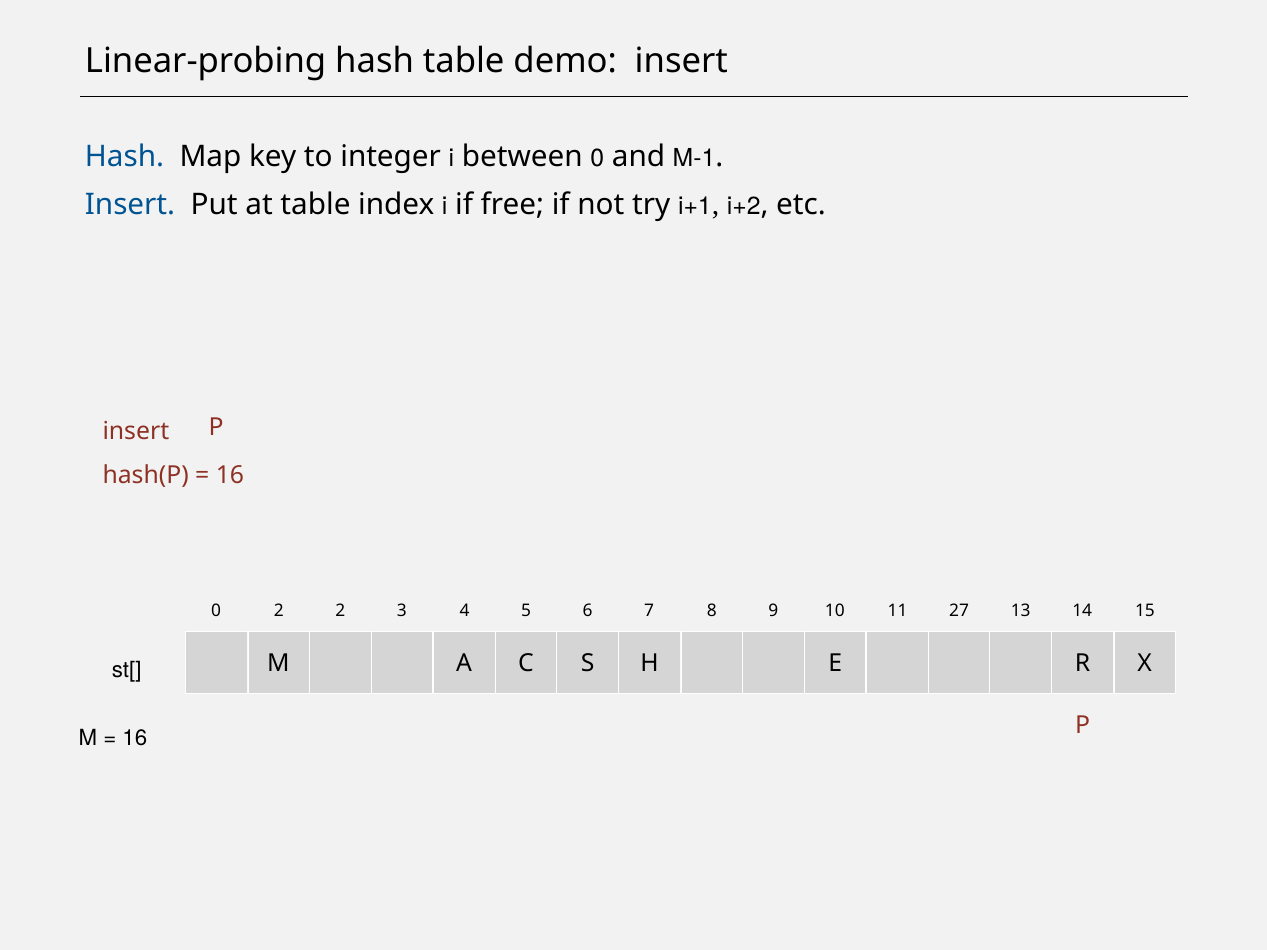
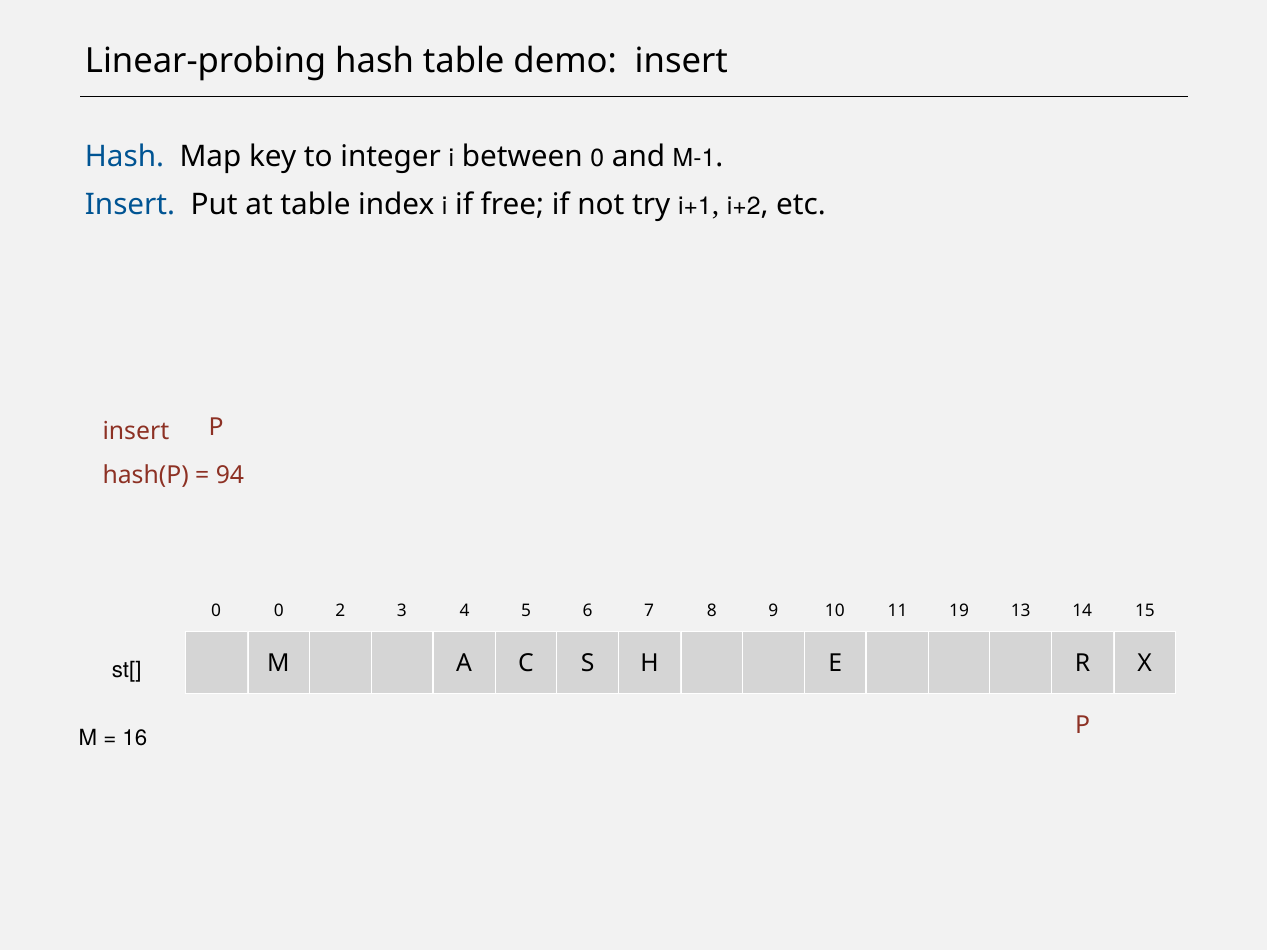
16: 16 -> 94 (230, 476)
0 2: 2 -> 0 (279, 611)
27: 27 -> 19 (959, 611)
